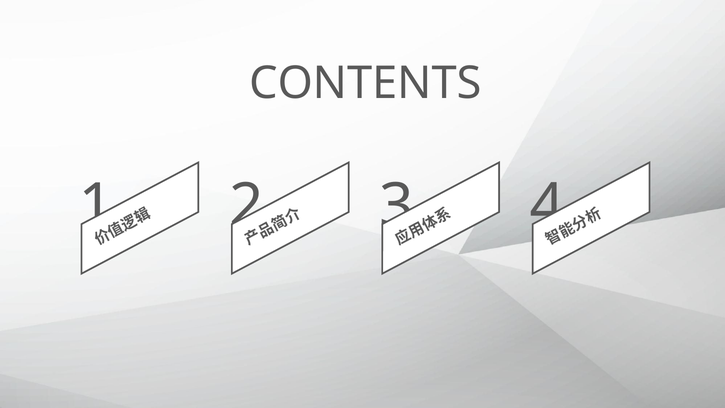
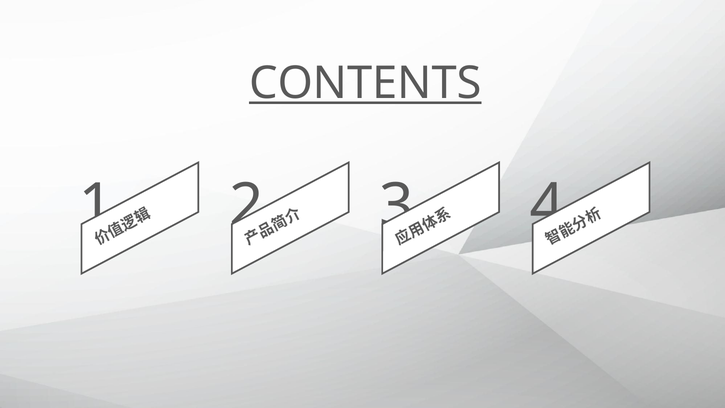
CONTENTS underline: none -> present (365, 83)
